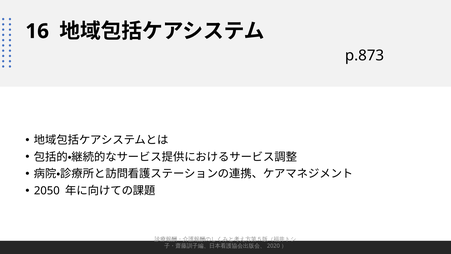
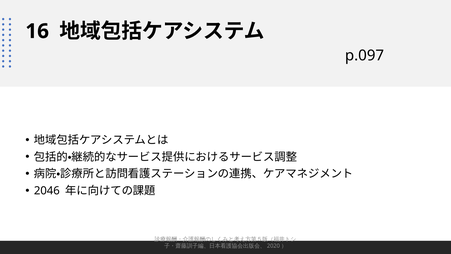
p.873: p.873 -> p.097 (364, 55)
2050: 2050 -> 2046 (47, 191)
